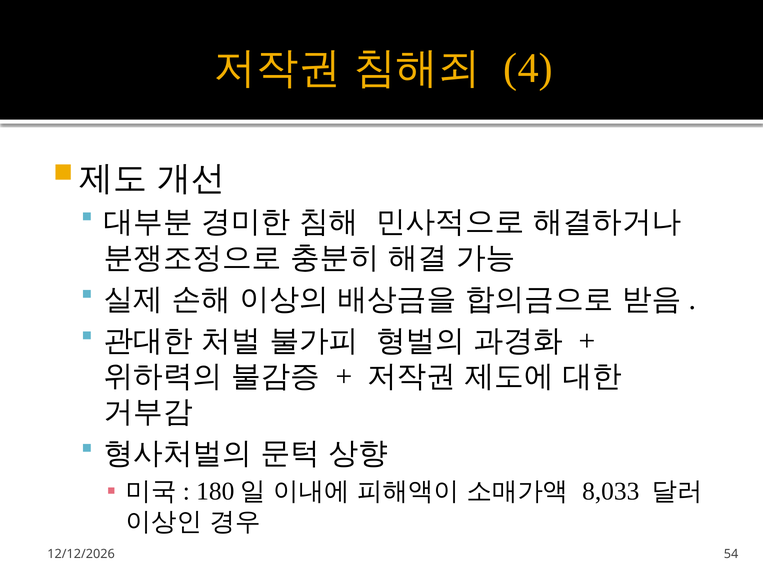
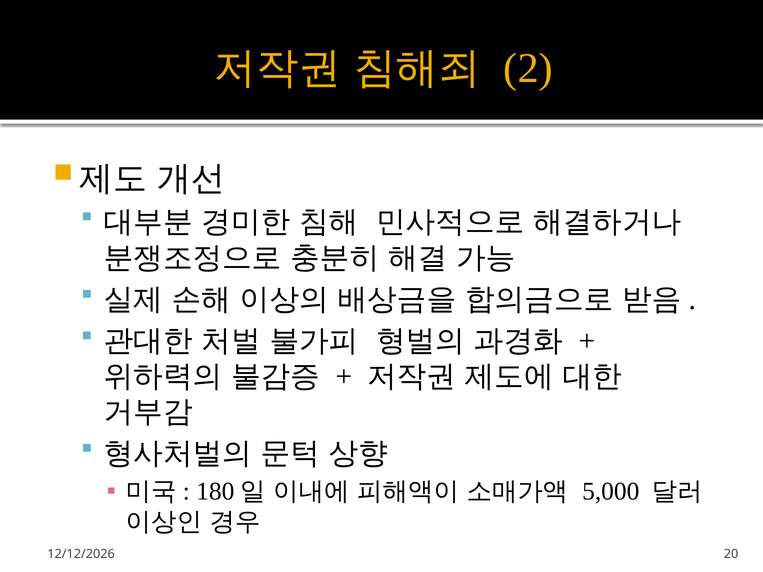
4: 4 -> 2 (528, 68)
8,033: 8,033 -> 5,000 (611, 492)
54: 54 -> 20 (731, 555)
